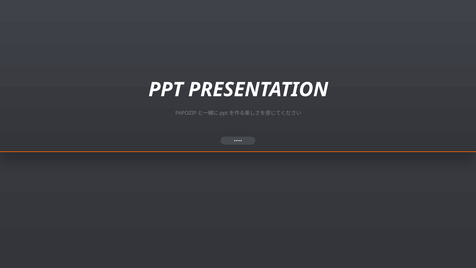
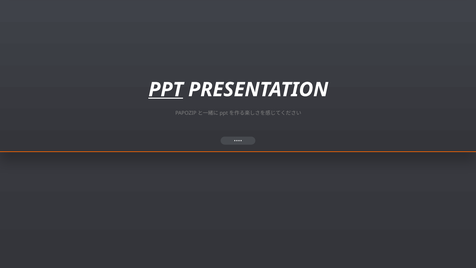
PPT underline: none -> present (166, 90)
